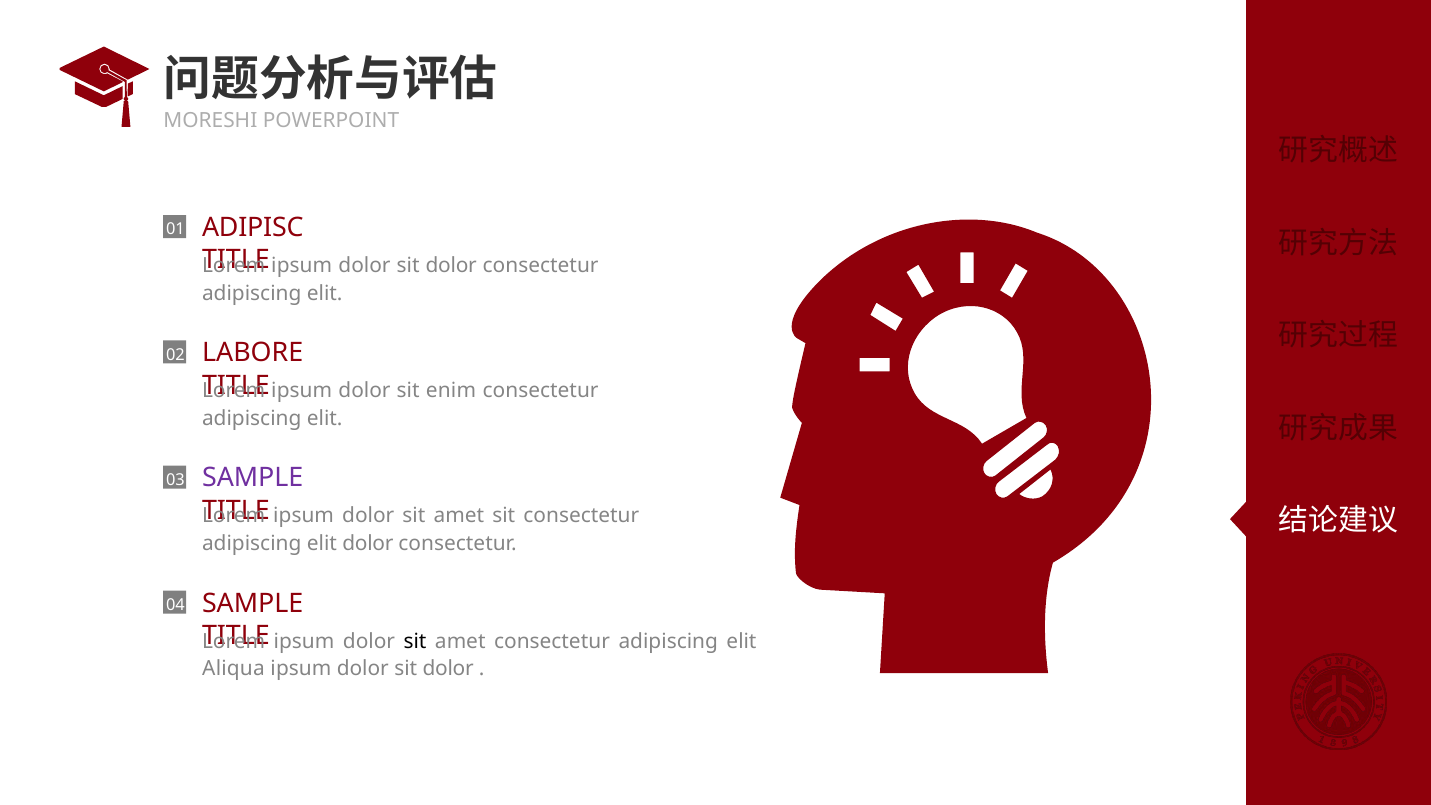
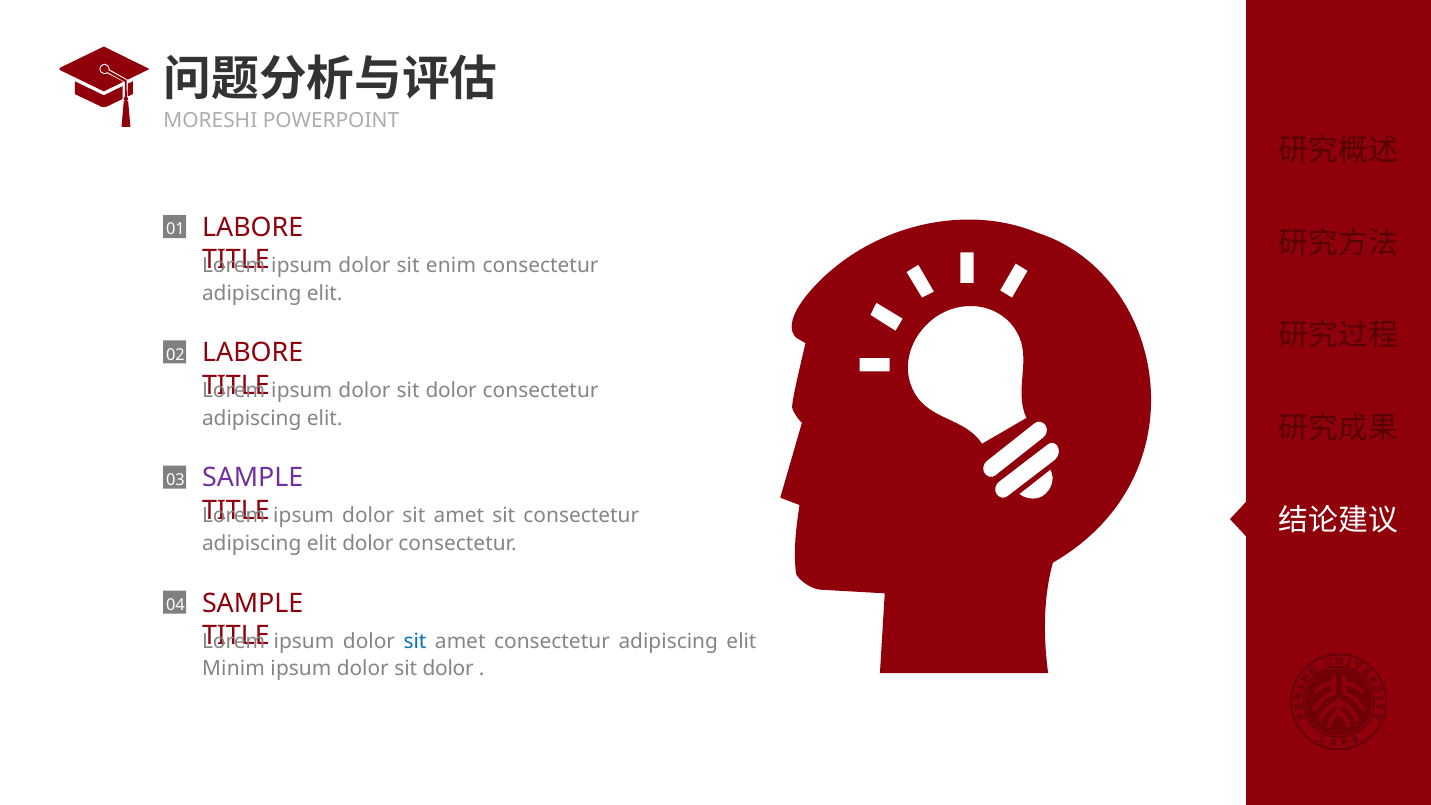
ADIPISC: ADIPISC -> LABORE (253, 228)
dolor: dolor -> enim (451, 266)
enim: enim -> dolor (451, 391)
sit colour: black -> blue (415, 641)
Aliqua: Aliqua -> Minim (234, 669)
